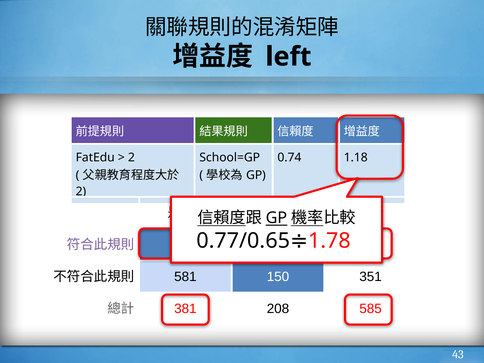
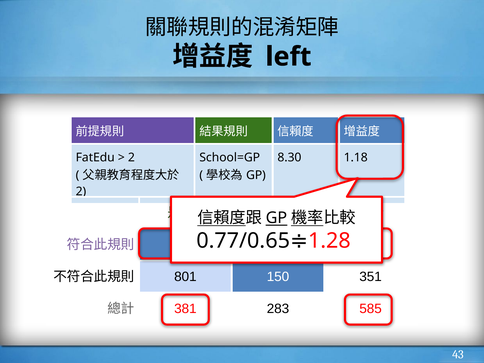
0.74: 0.74 -> 8.30 (289, 157)
1.78: 1.78 -> 1.28 (329, 241)
581: 581 -> 801 (185, 277)
208: 208 -> 283 (278, 309)
